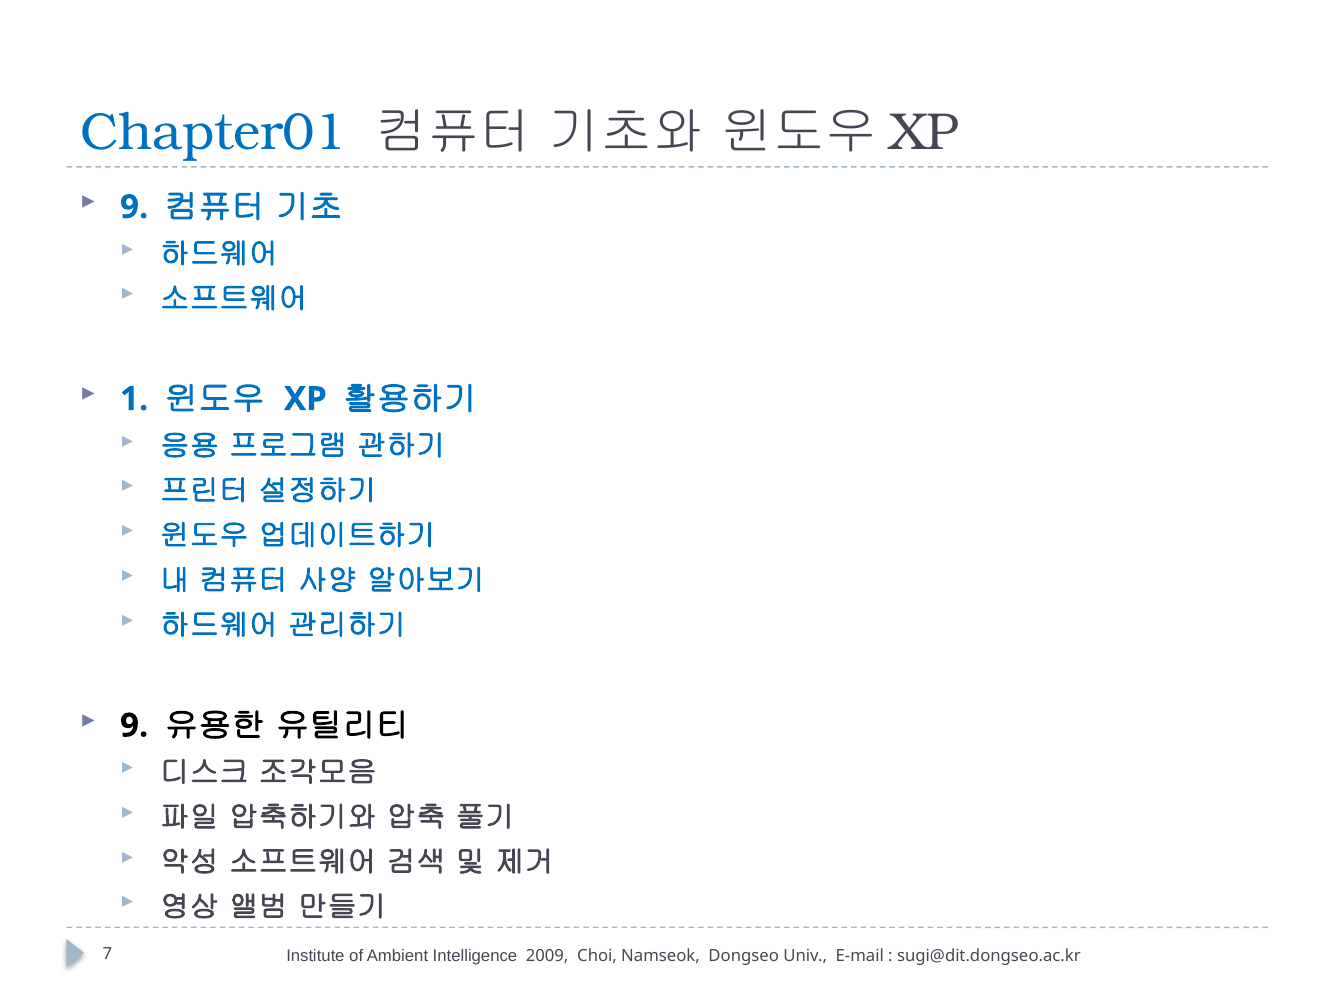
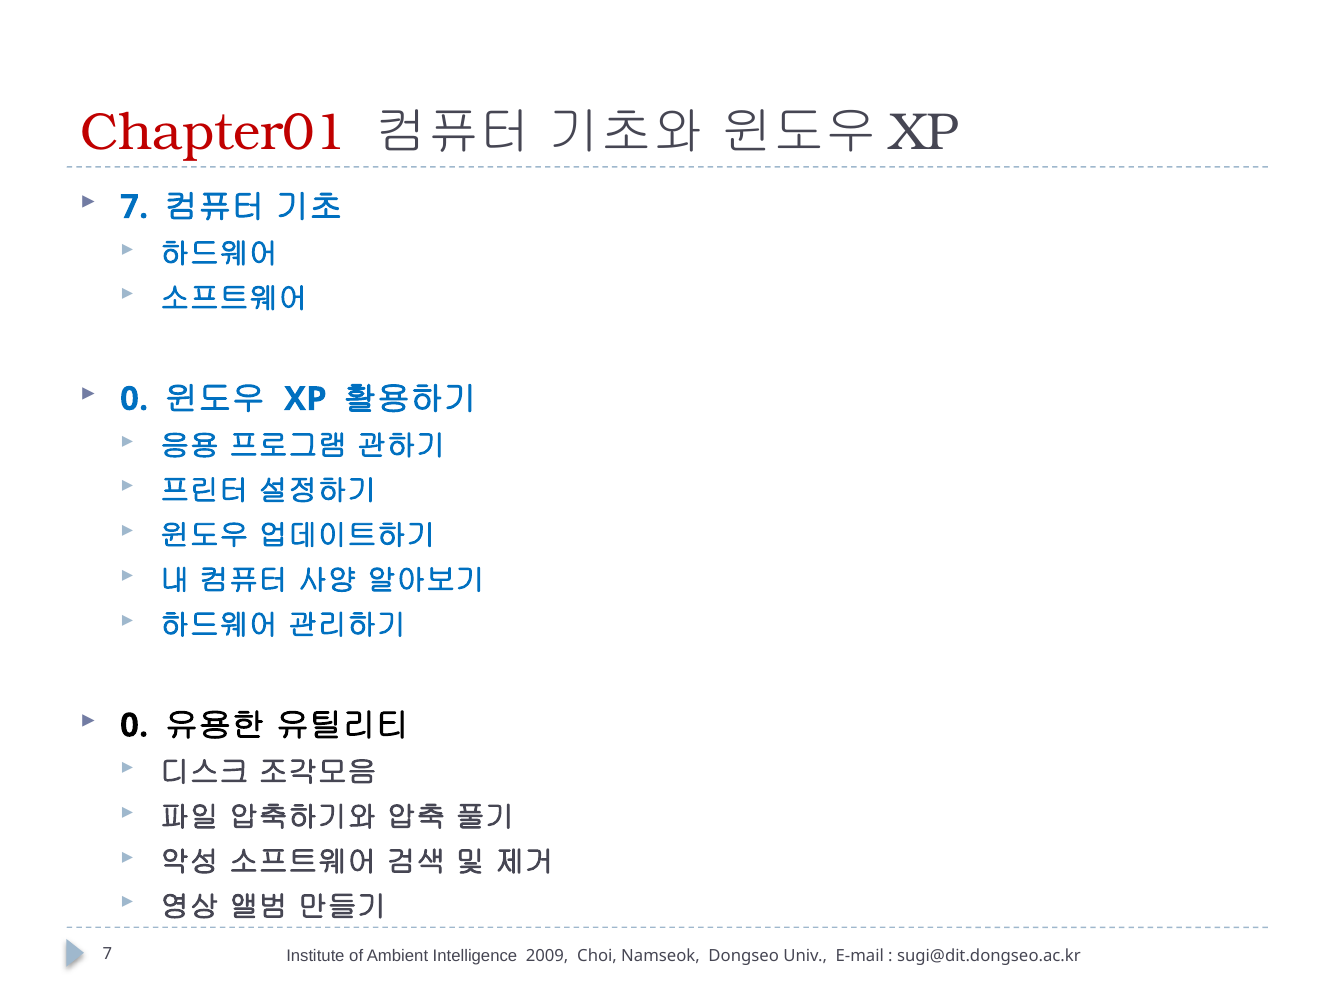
Chapter01 colour: blue -> red (214, 133)
9: 9 -> 7 (134, 207)
1: 1 -> 0 (134, 399)
9: 9 -> 0 (134, 726)
